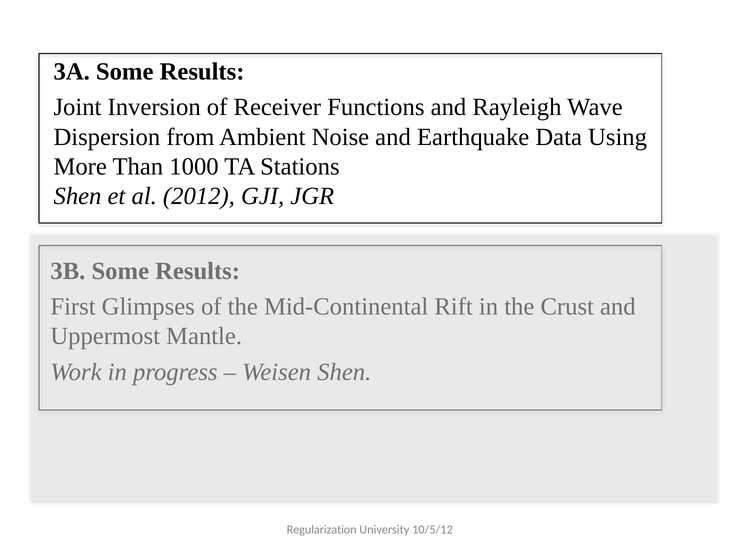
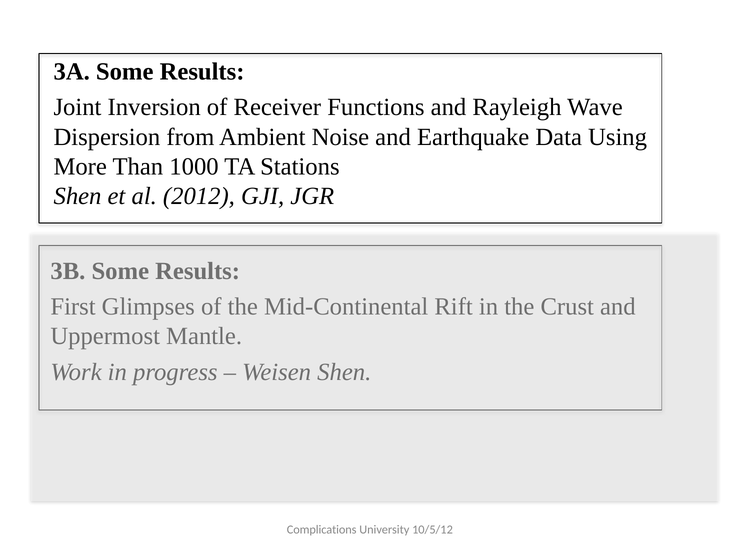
Regularization: Regularization -> Complications (322, 530)
